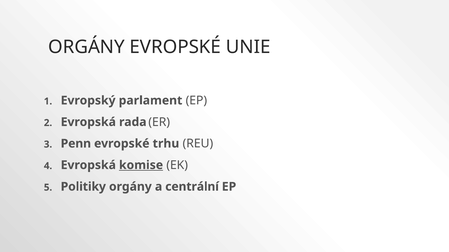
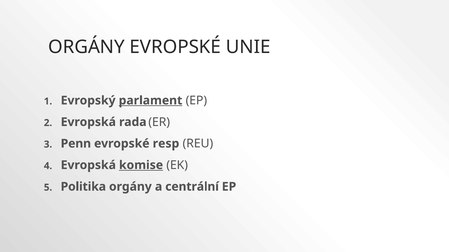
parlament underline: none -> present (151, 101)
trhu: trhu -> resp (166, 144)
Politiky: Politiky -> Politika (83, 187)
